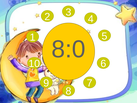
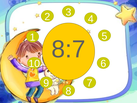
8:0: 8:0 -> 8:7 (68, 49)
